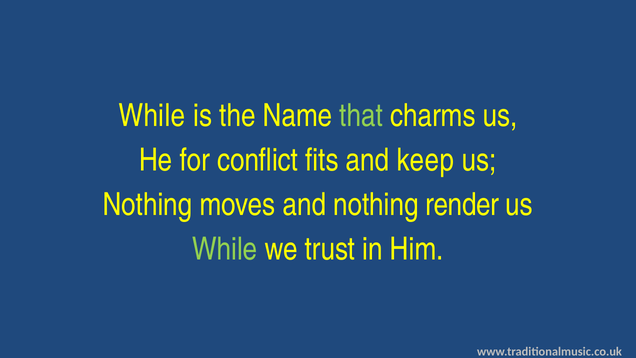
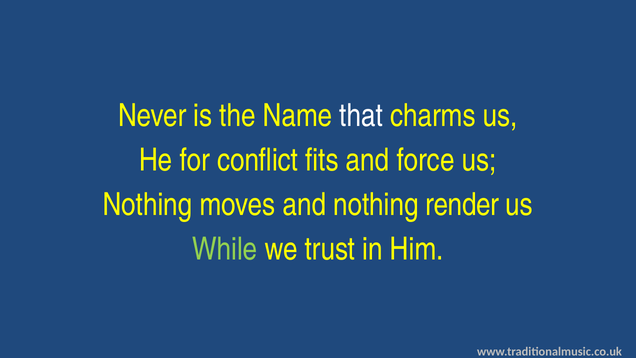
While: While -> Never (152, 116)
that colour: light green -> white (361, 116)
keep: keep -> force (426, 160)
